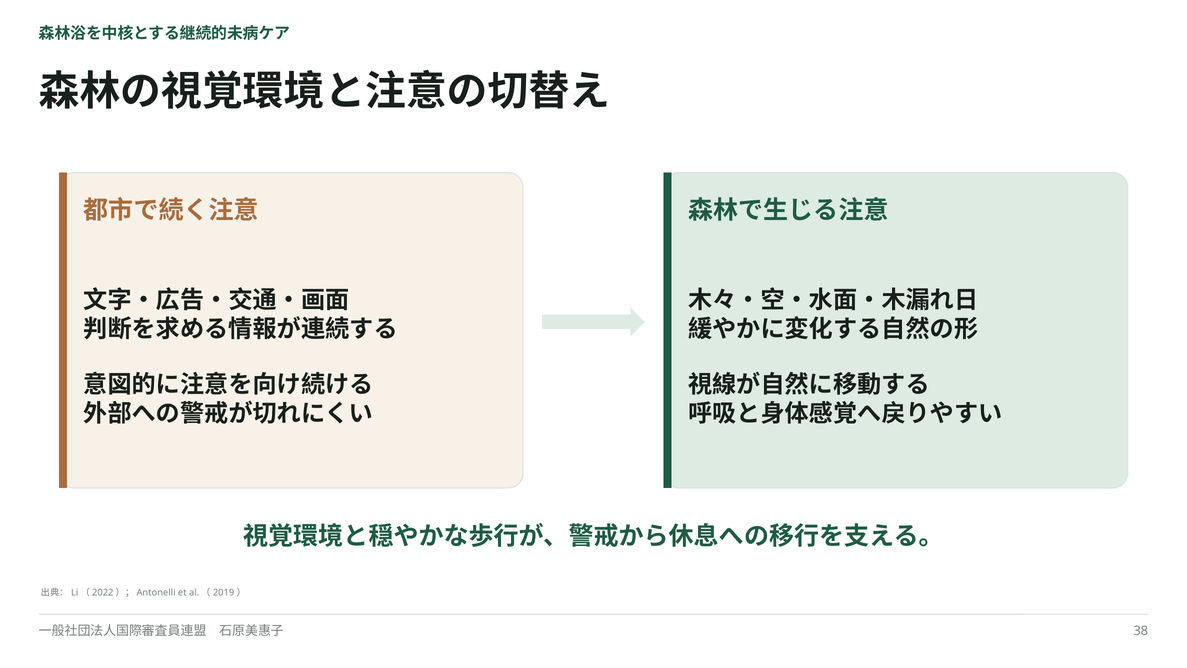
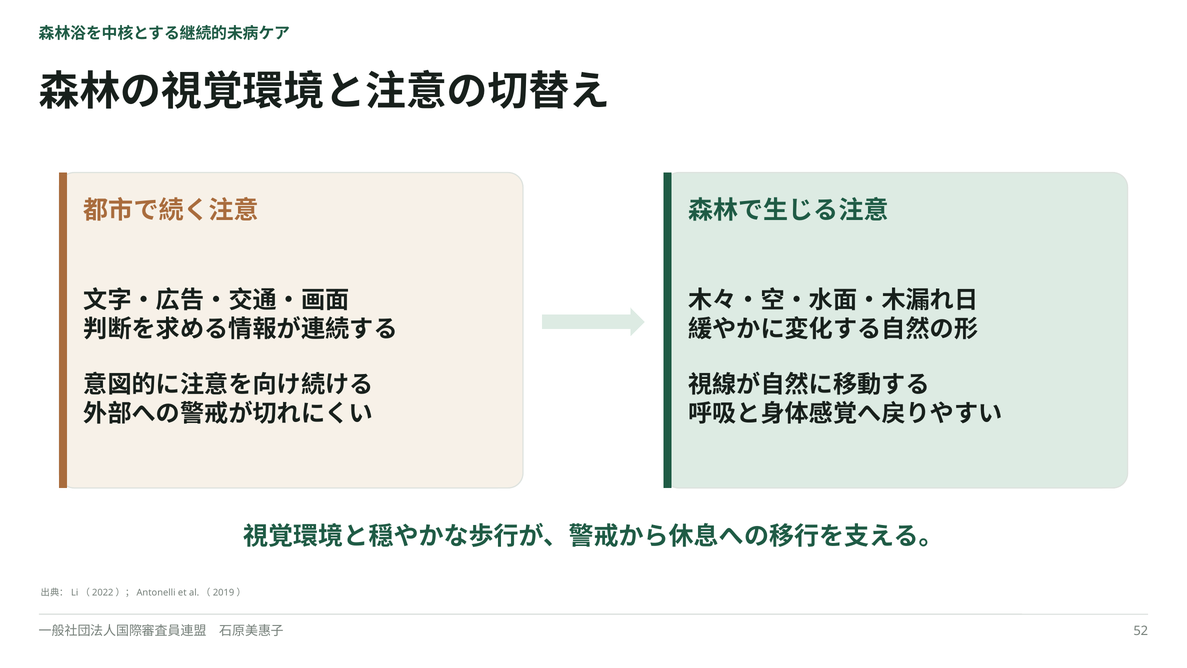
38: 38 -> 52 (1141, 631)
